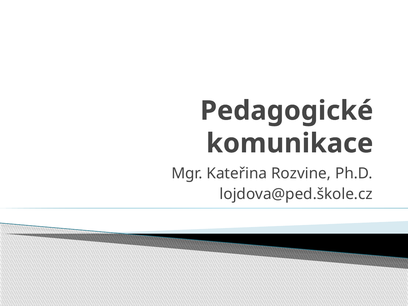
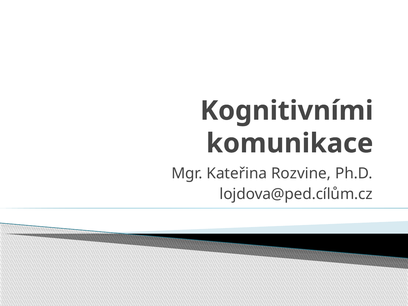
Pedagogické: Pedagogické -> Kognitivními (287, 111)
lojdova@ped.škole.cz: lojdova@ped.škole.cz -> lojdova@ped.cílům.cz (296, 194)
